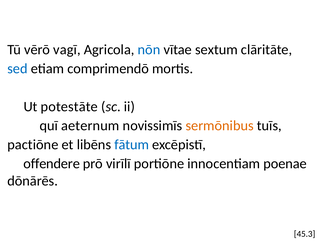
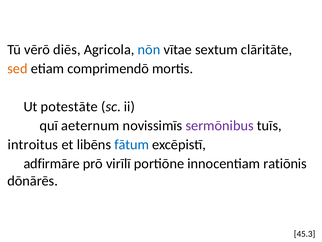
vagī: vagī -> diēs (67, 50)
sed colour: blue -> orange (18, 69)
sermōnibus colour: orange -> purple (220, 125)
pactiōne: pactiōne -> introitus (33, 144)
offendere: offendere -> adfirmāre (52, 163)
poenae: poenae -> ratiōnis (285, 163)
